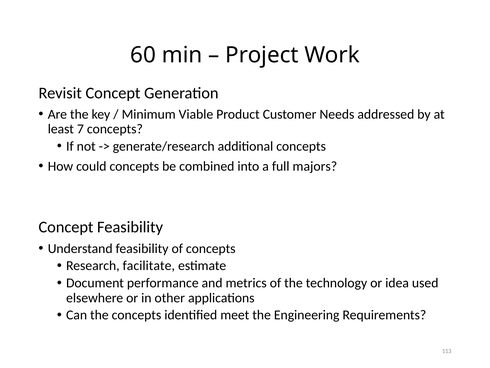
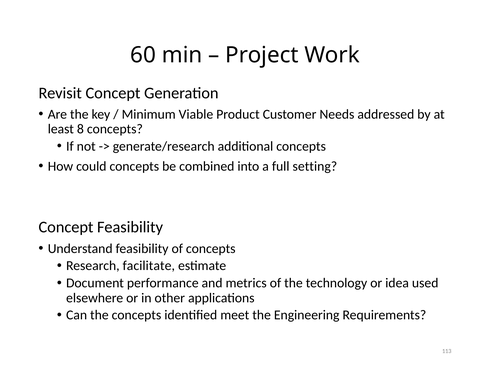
7: 7 -> 8 (80, 129)
majors: majors -> setting (315, 166)
